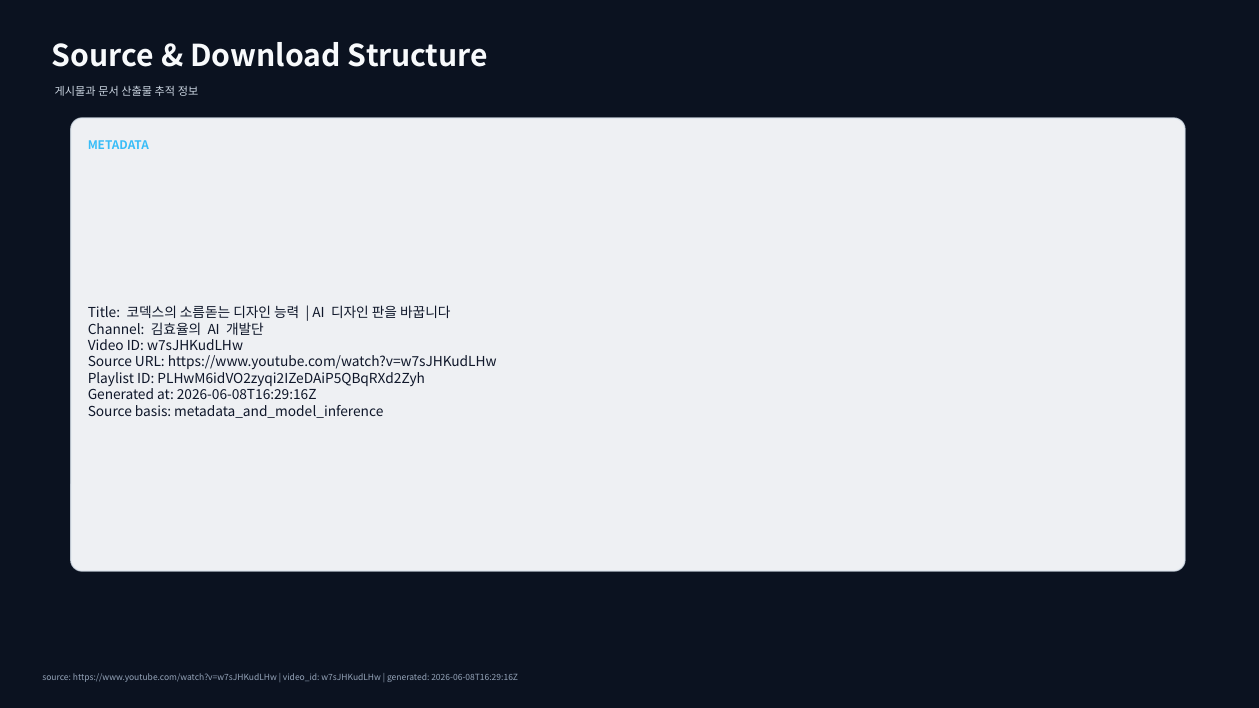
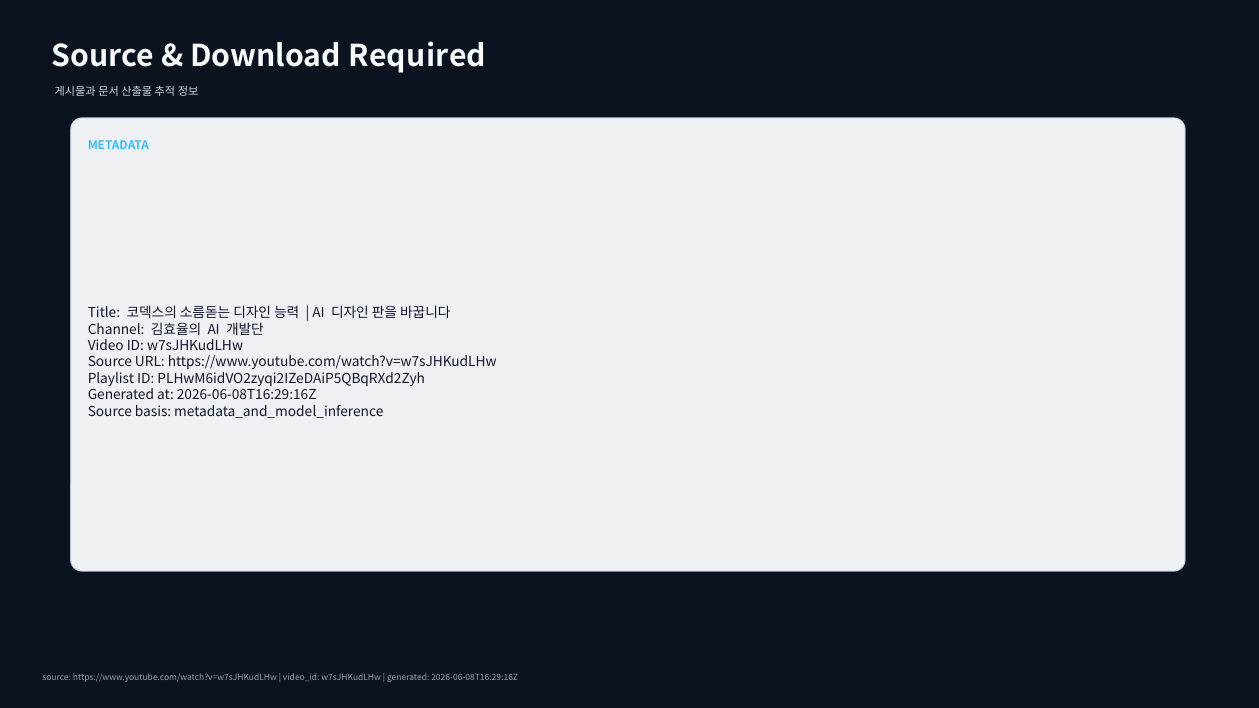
Structure: Structure -> Required (417, 56)
